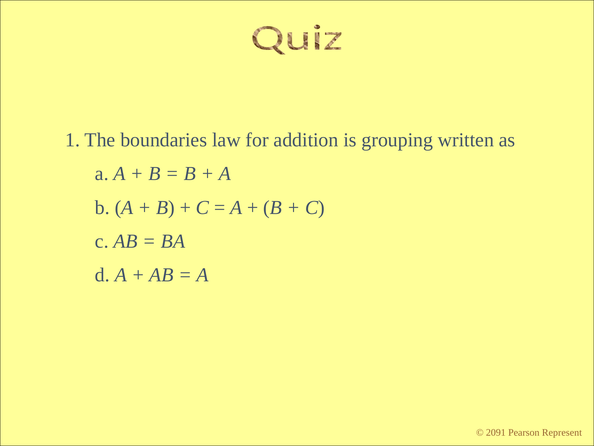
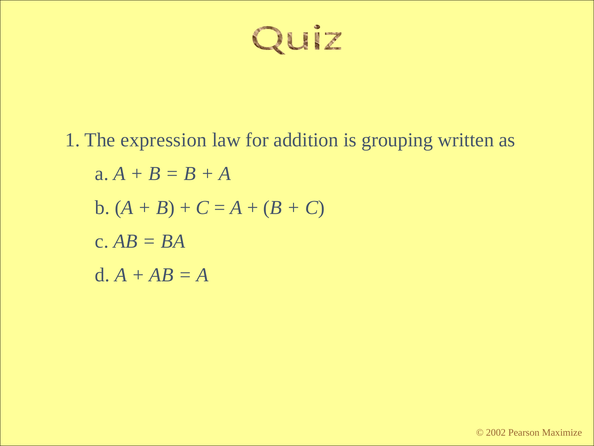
boundaries: boundaries -> expression (164, 140)
2091: 2091 -> 2002 (496, 432)
Represent: Represent -> Maximize (562, 432)
